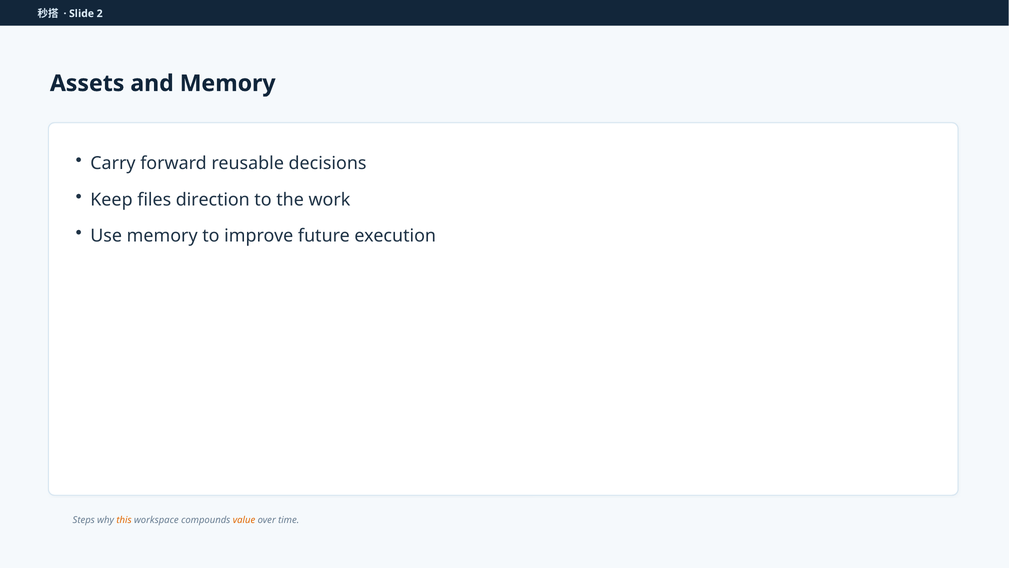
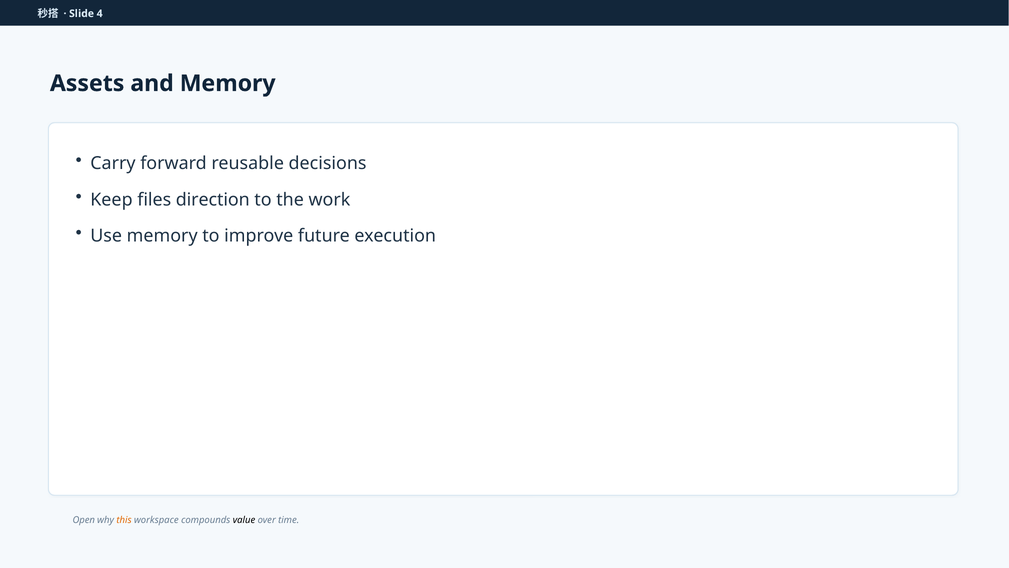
2: 2 -> 4 (100, 14)
Steps: Steps -> Open (84, 520)
value colour: orange -> black (244, 520)
